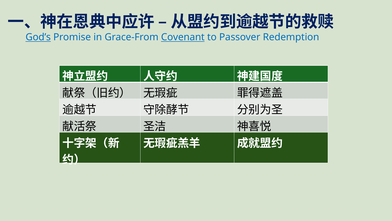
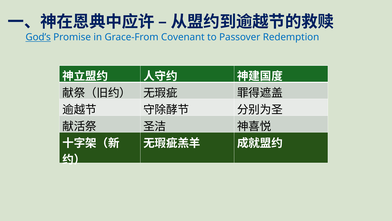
Covenant underline: present -> none (183, 37)
